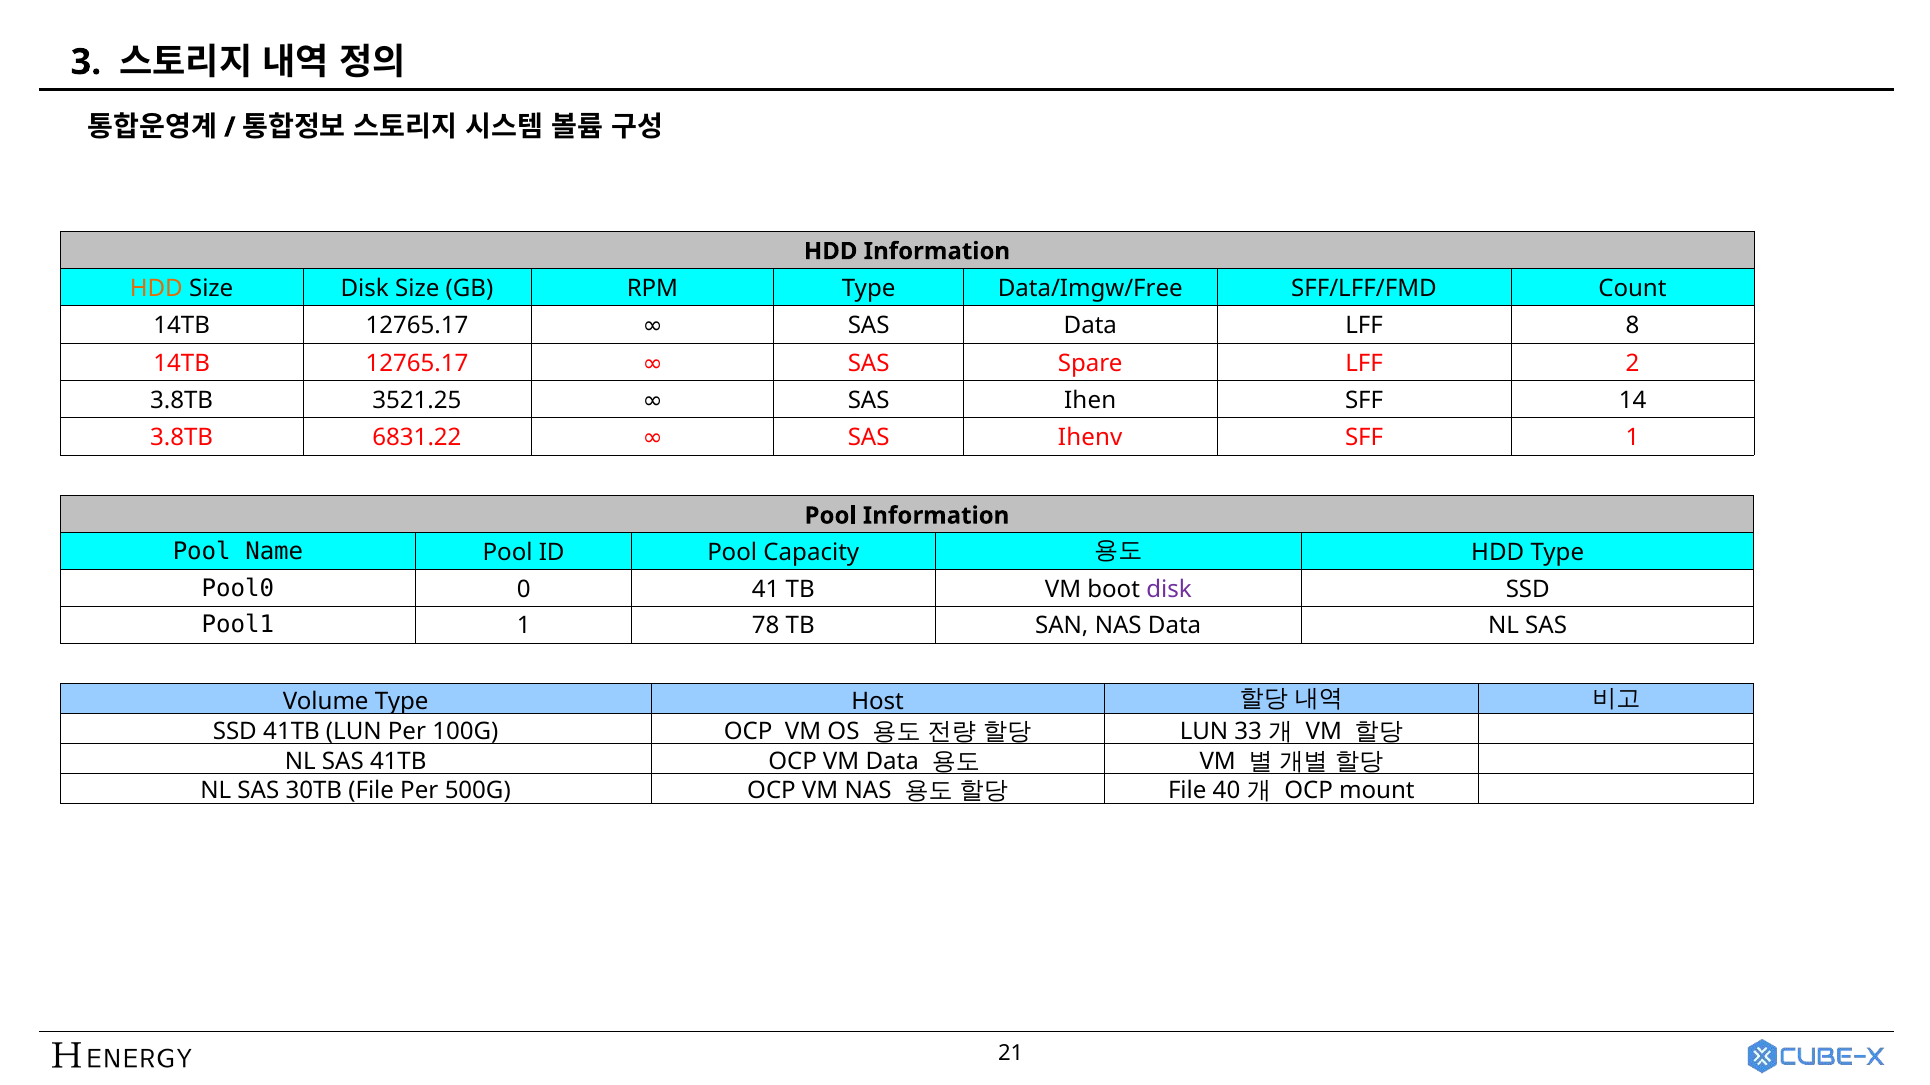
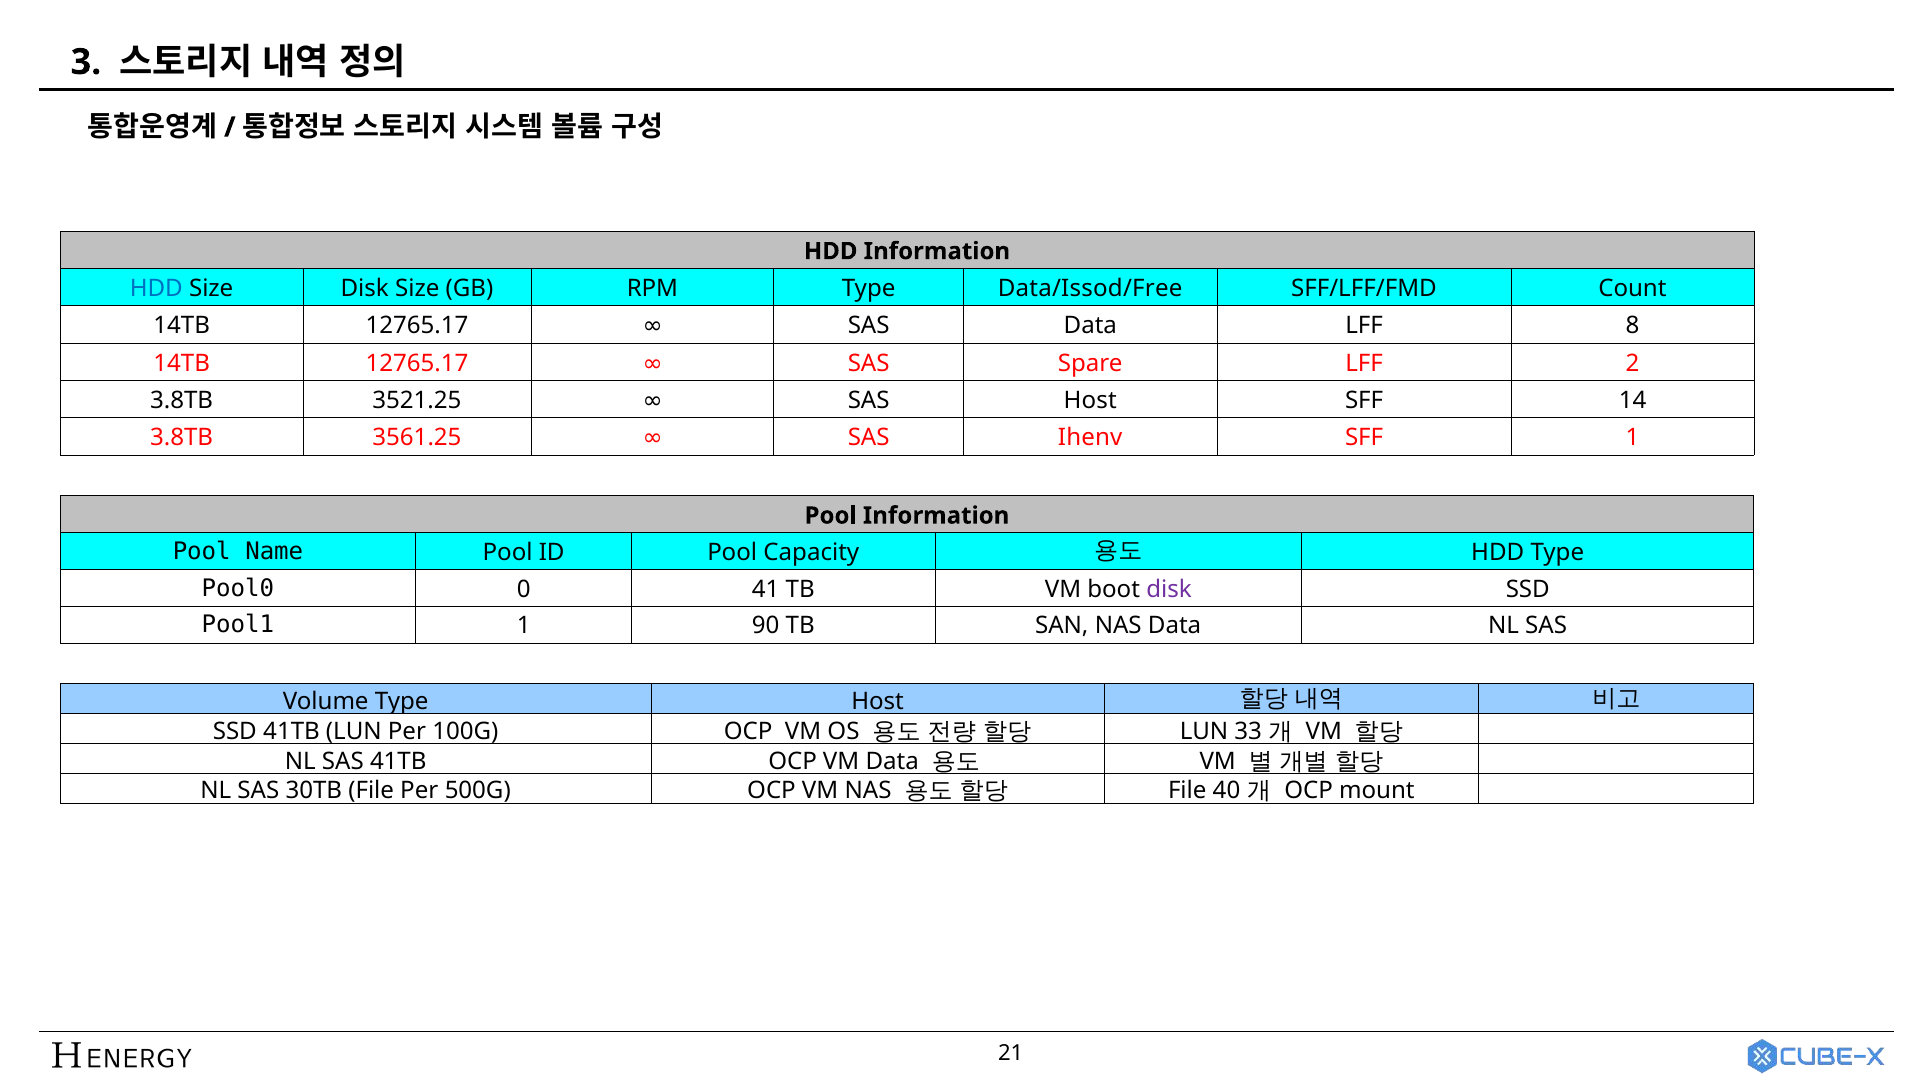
HDD colour: orange -> blue (156, 289)
Data/Imgw/Free: Data/Imgw/Free -> Data/Issod/Free (1090, 289)
SAS Ihen: Ihen -> Host (1090, 401)
6831.22: 6831.22 -> 3561.25 (417, 438)
78: 78 -> 90 (766, 626)
